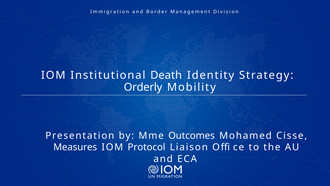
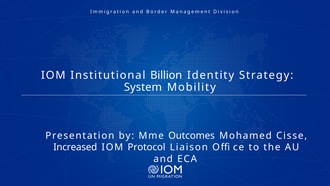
Death: Death -> Billion (166, 75)
Orderly: Orderly -> System (143, 87)
Measures: Measures -> Increased (75, 147)
